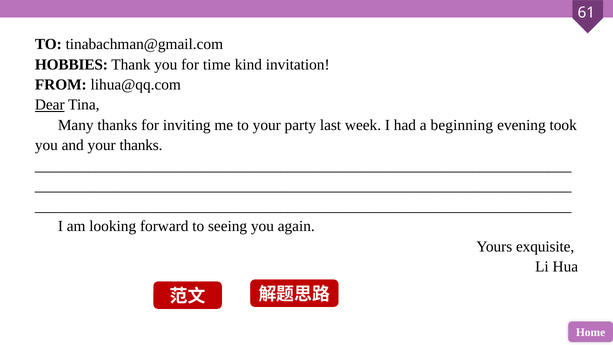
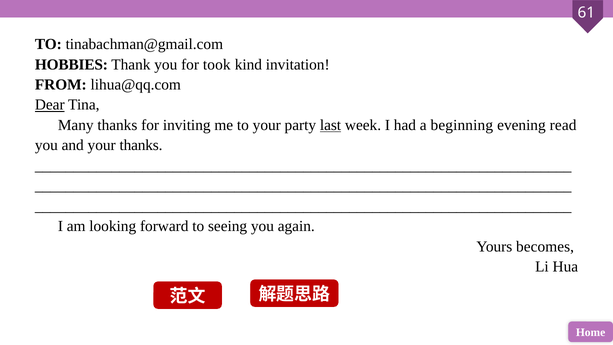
time: time -> took (217, 64)
last underline: none -> present (331, 125)
took: took -> read (563, 125)
exquisite: exquisite -> becomes (545, 246)
